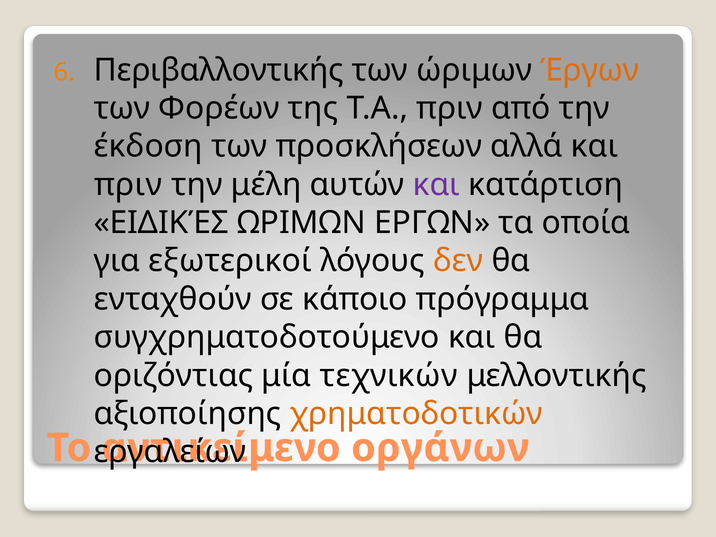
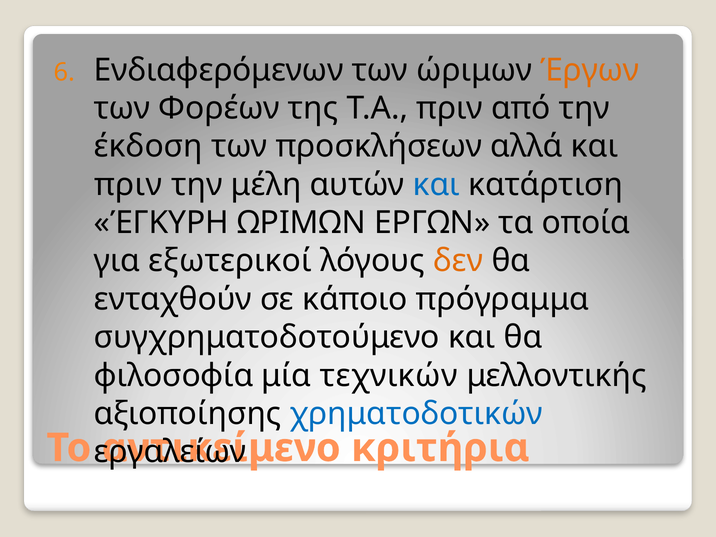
Περιβαλλοντικής: Περιβαλλοντικής -> Ενδιαφερόμενων (219, 70)
και colour: purple -> blue (436, 185)
ΕΙΔΙΚΈΣ: ΕΙΔΙΚΈΣ -> ΈΓΚΥΡΗ (161, 223)
οριζόντιας: οριζόντιας -> φιλοσοφία (174, 376)
χρηματοδοτικών colour: orange -> blue (416, 414)
οργάνων: οργάνων -> κριτήρια (440, 448)
